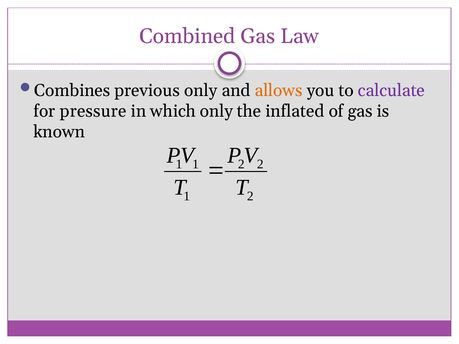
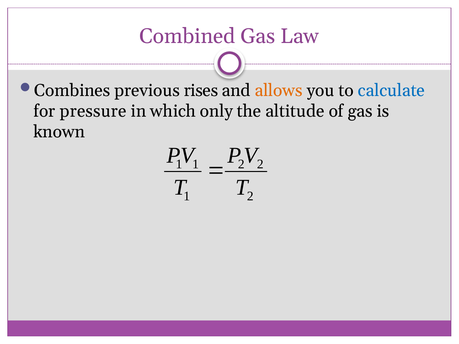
previous only: only -> rises (201, 90)
calculate colour: purple -> blue (391, 90)
inflated: inflated -> altitude (295, 111)
